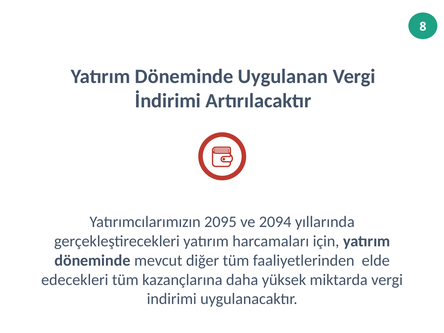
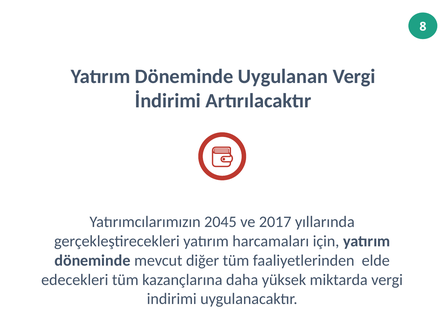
2095: 2095 -> 2045 (220, 222)
2094: 2094 -> 2017 (275, 222)
